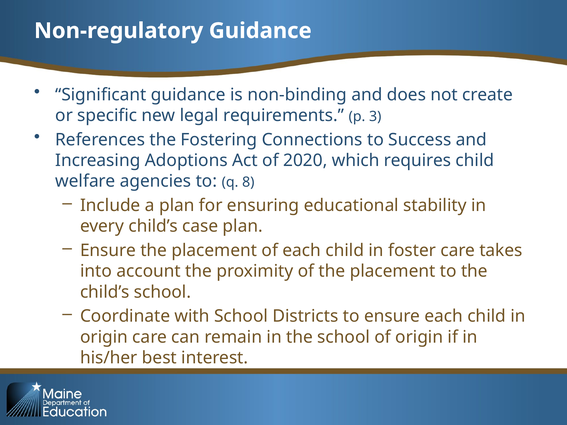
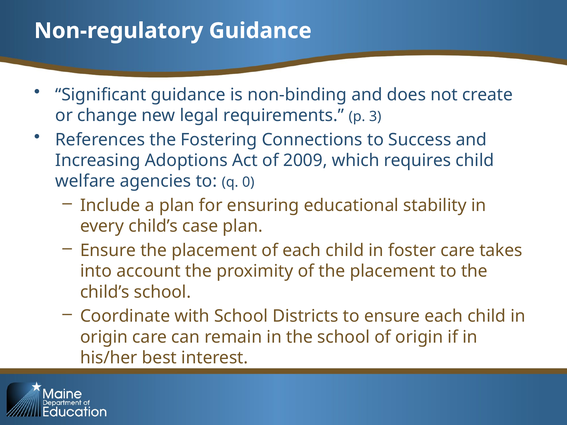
specific: specific -> change (107, 116)
2020: 2020 -> 2009 (305, 161)
8: 8 -> 0 (248, 182)
